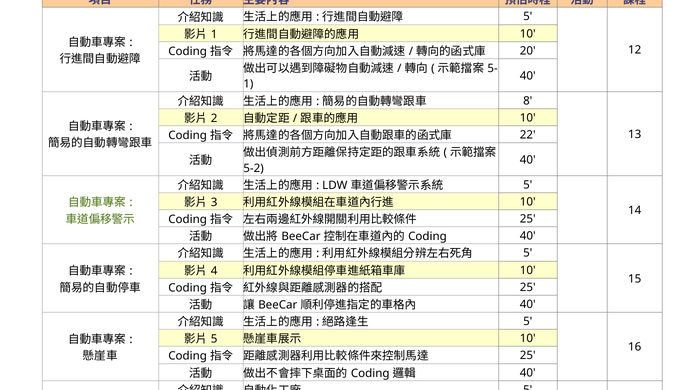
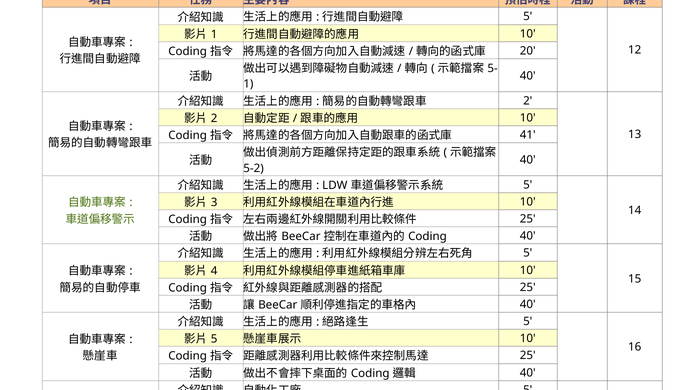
8: 8 -> 2 (528, 101)
22: 22 -> 41 (528, 135)
